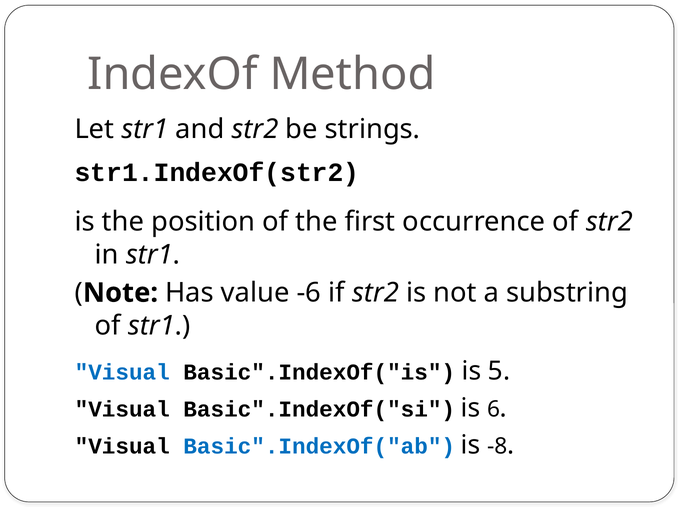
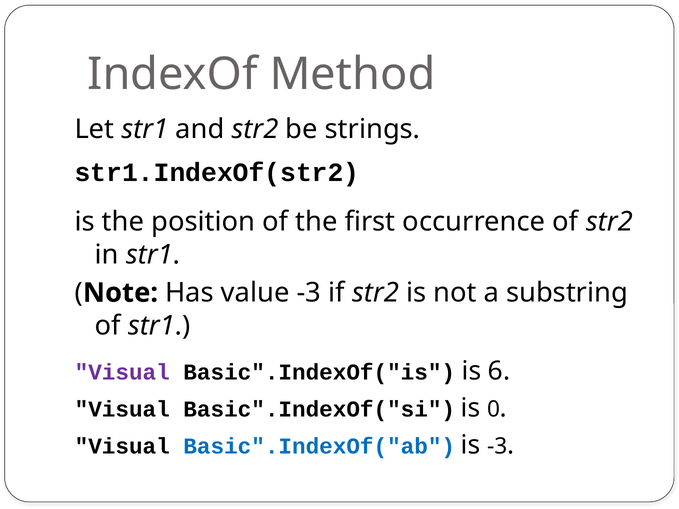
value -6: -6 -> -3 (309, 293)
Visual colour: blue -> purple (122, 372)
5: 5 -> 6 (499, 371)
6: 6 -> 0 (494, 409)
is -8: -8 -> -3 (497, 447)
